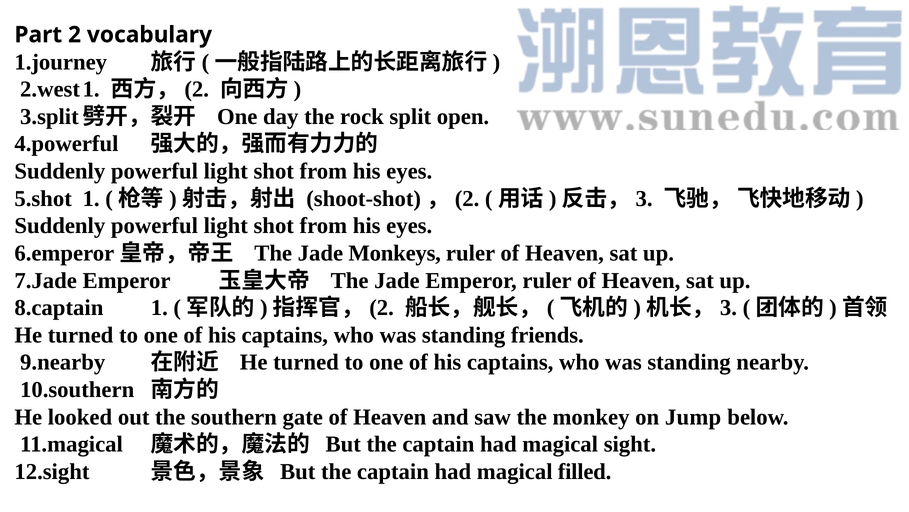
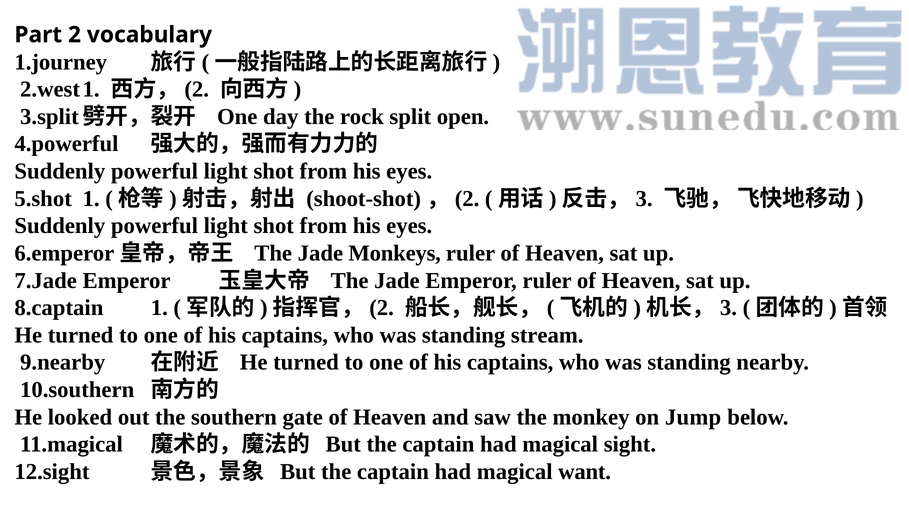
friends: friends -> stream (547, 335)
filled: filled -> want (585, 471)
